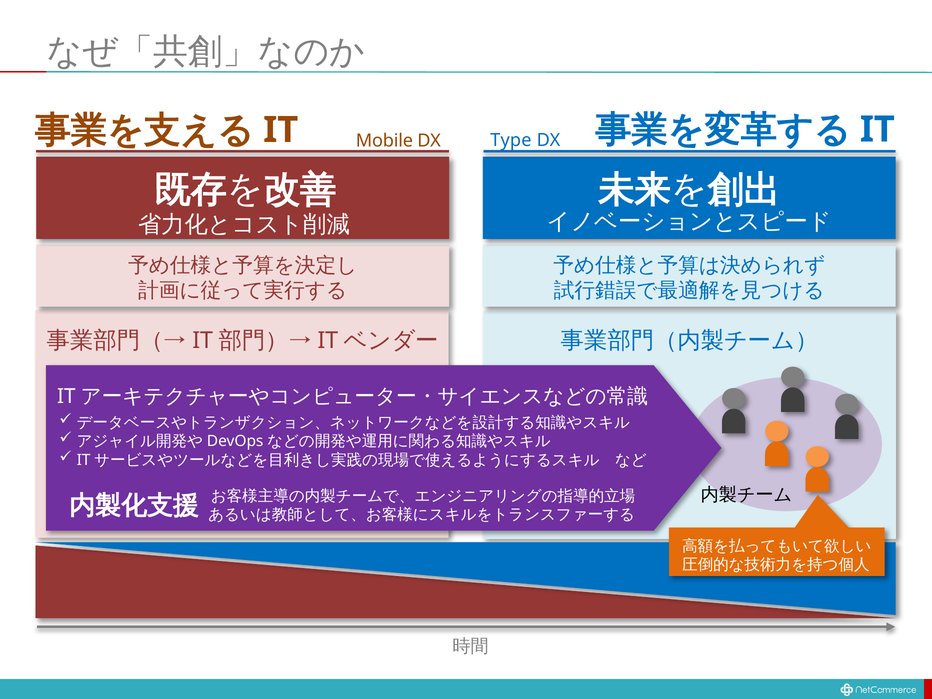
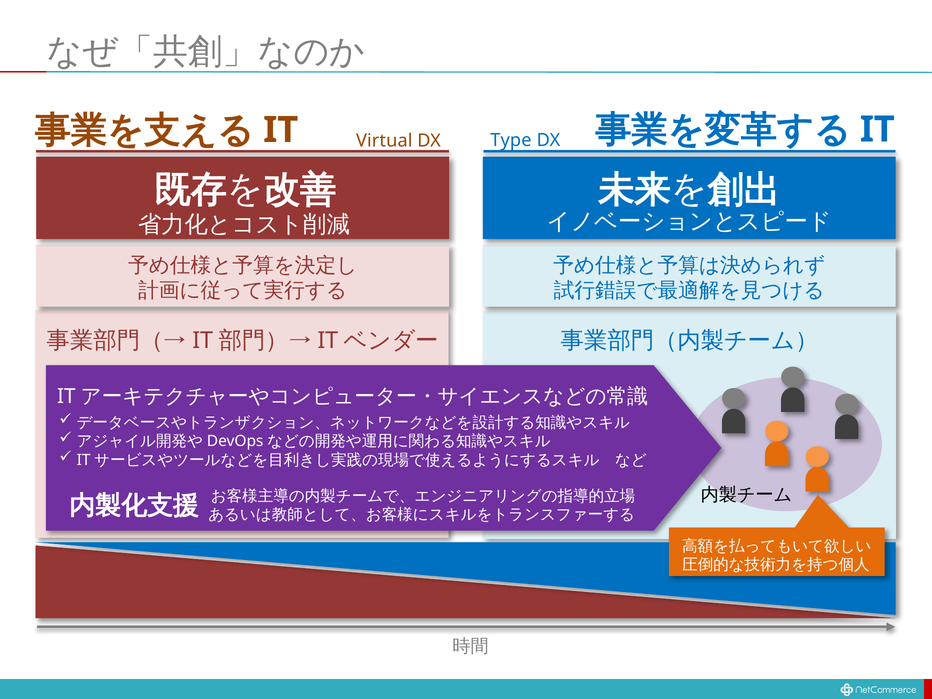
Mobile: Mobile -> Virtual (384, 141)
